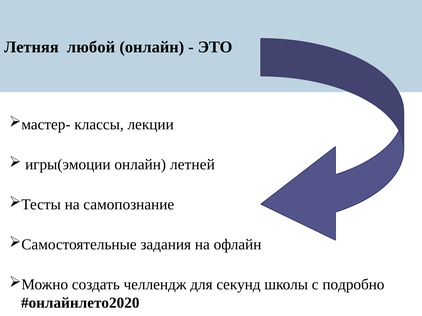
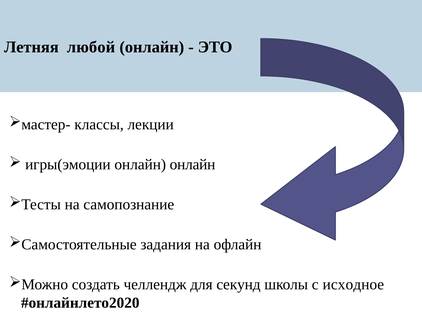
онлайн летней: летней -> онлайн (193, 165)
подробно: подробно -> исходное (353, 285)
